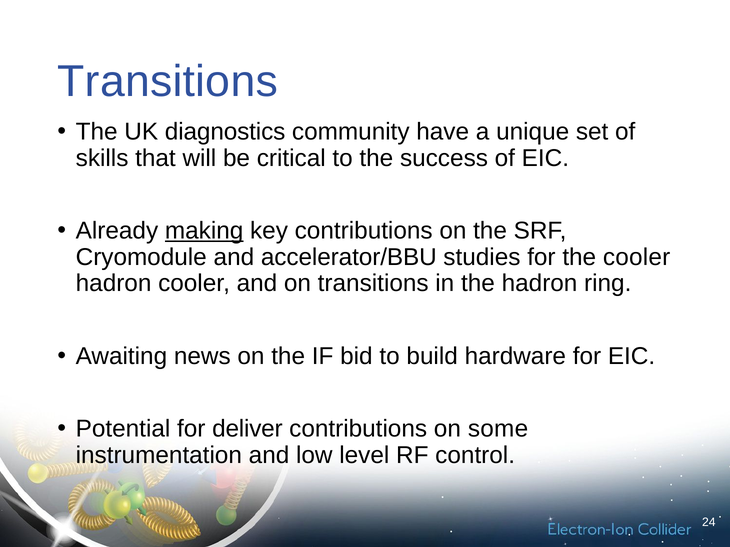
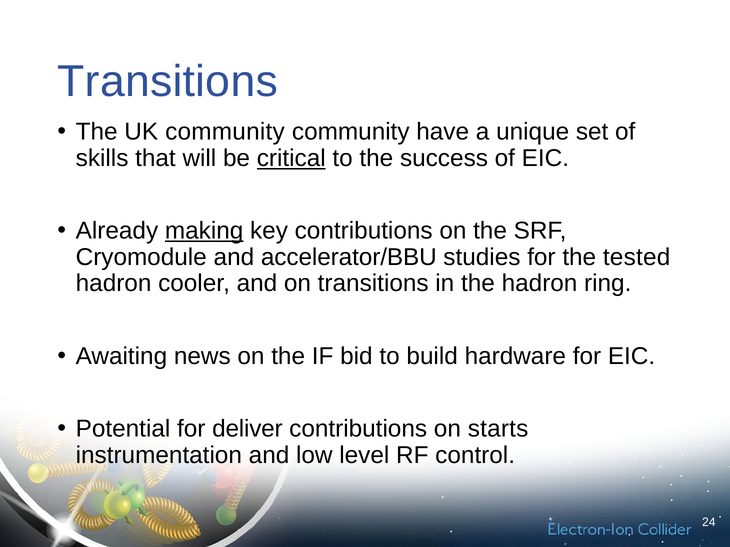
UK diagnostics: diagnostics -> community (225, 132)
critical underline: none -> present (291, 158)
the cooler: cooler -> tested (637, 257)
some: some -> starts (498, 429)
